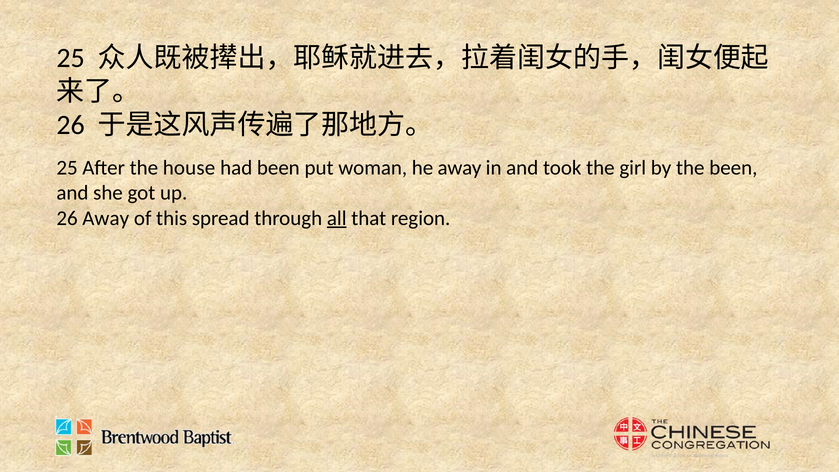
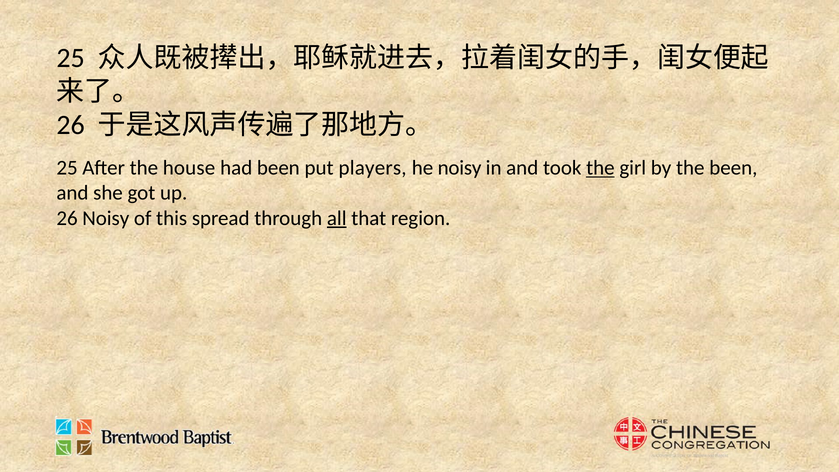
woman: woman -> players (373, 168)
he away: away -> noisy (460, 168)
the underline: none -> present (600, 168)
26 Away: Away -> Noisy (106, 218)
